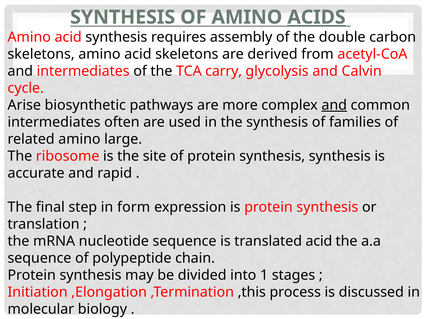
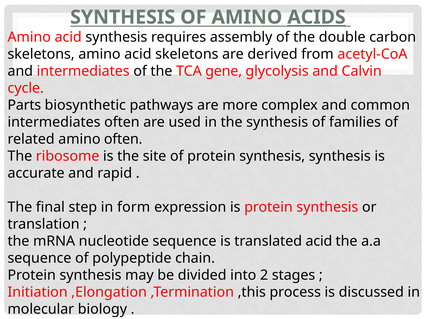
carry: carry -> gene (224, 71)
Arise: Arise -> Parts (24, 105)
and underline: present -> none (334, 105)
amino large: large -> often (123, 139)
1: 1 -> 2 (264, 276)
